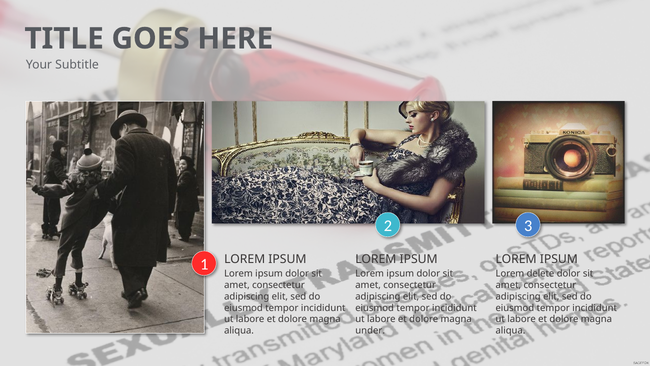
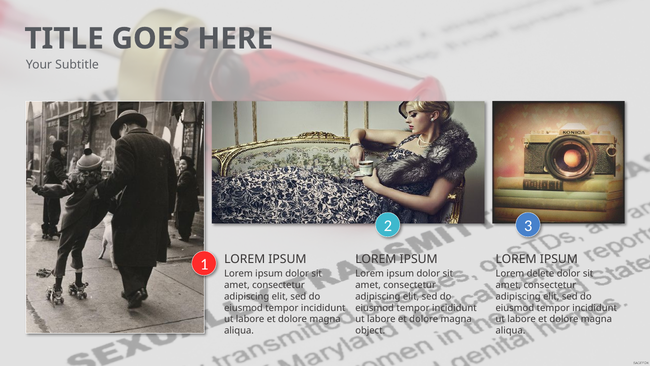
under: under -> object (370, 330)
